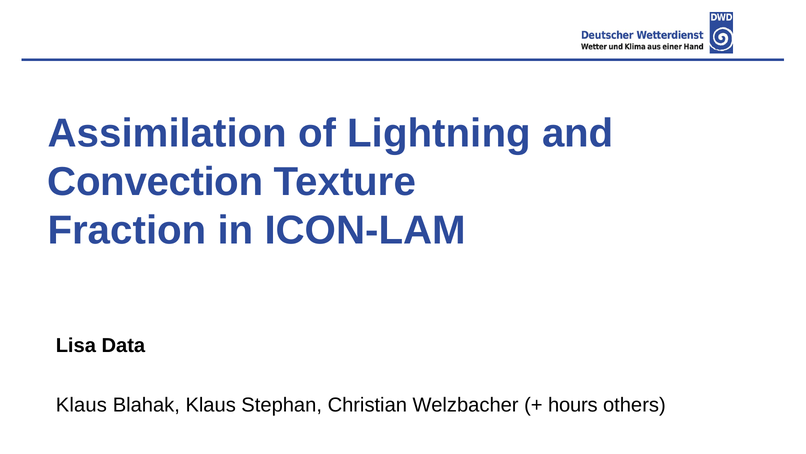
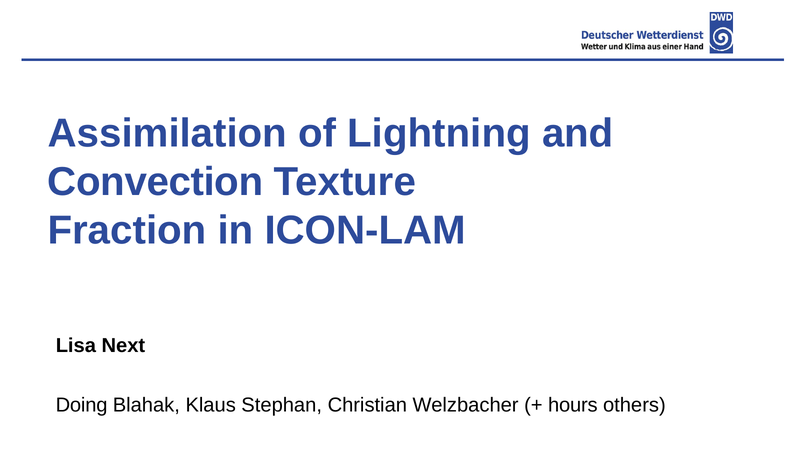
Data: Data -> Next (123, 345)
Klaus: Klaus -> Doing (82, 405)
